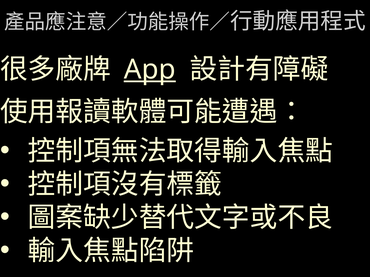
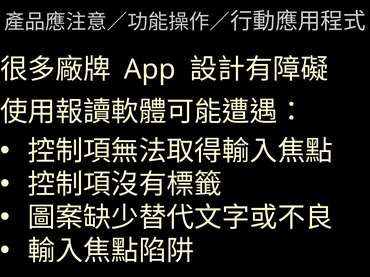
App underline: present -> none (150, 70)
